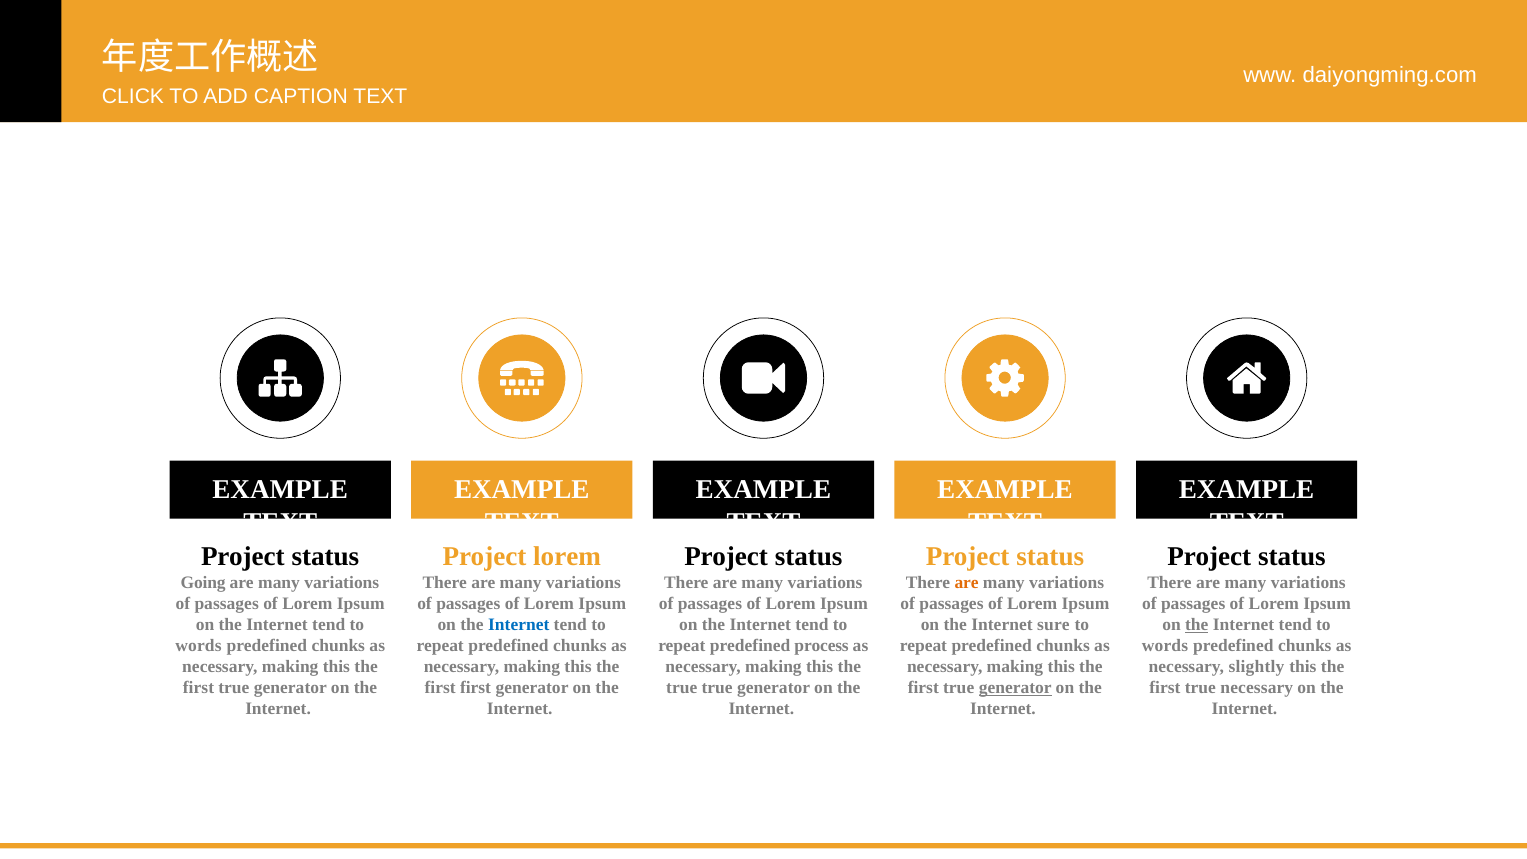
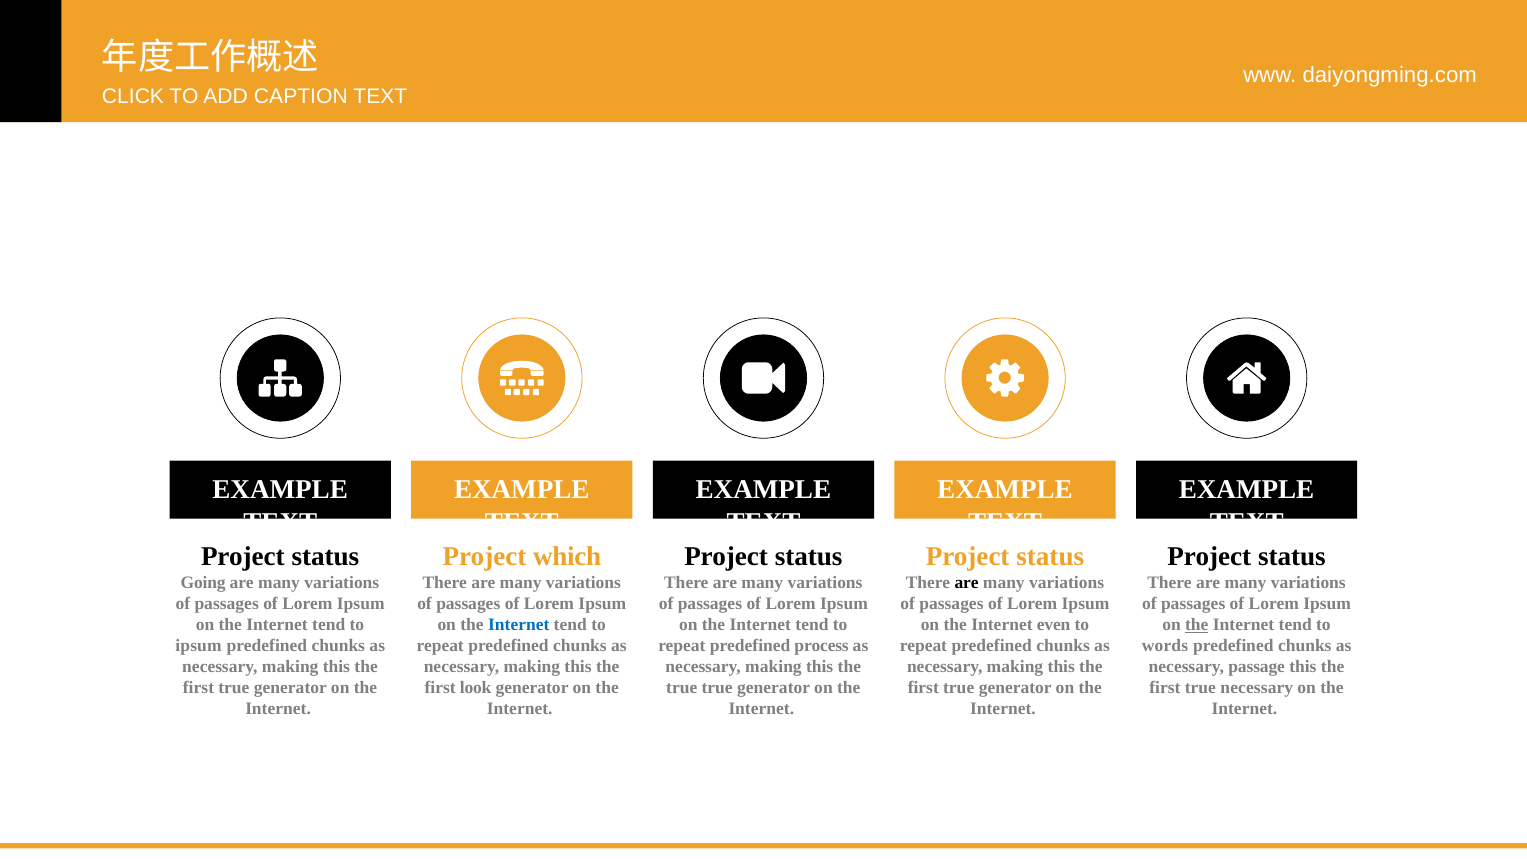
Project lorem: lorem -> which (567, 556)
are colour: orange -> black (967, 583)
sure: sure -> even (1054, 624)
words: words -> ipsum (199, 645)
slightly: slightly -> passage (1257, 666)
first first: first -> look (476, 687)
generator underline: present -> none (1015, 687)
